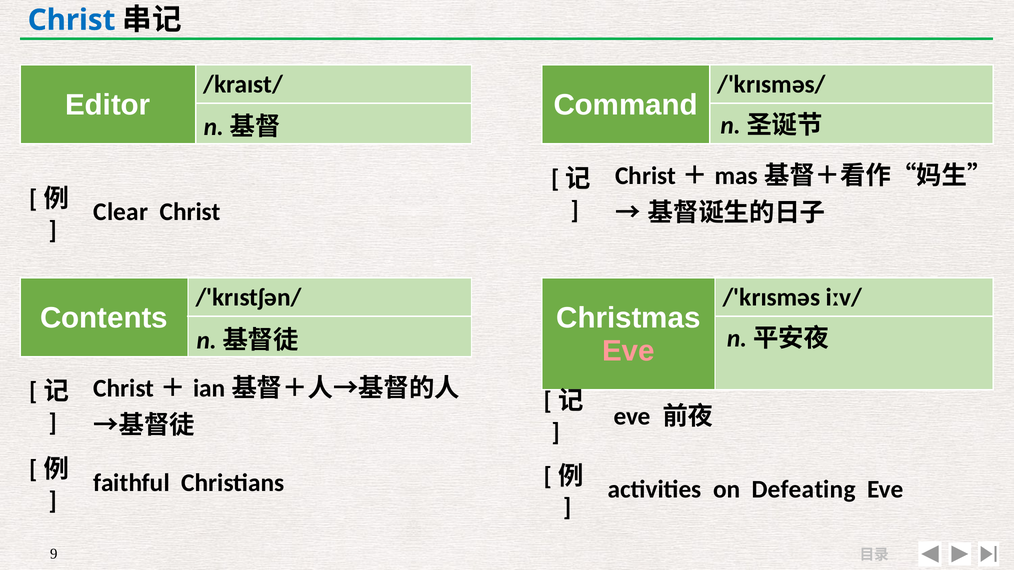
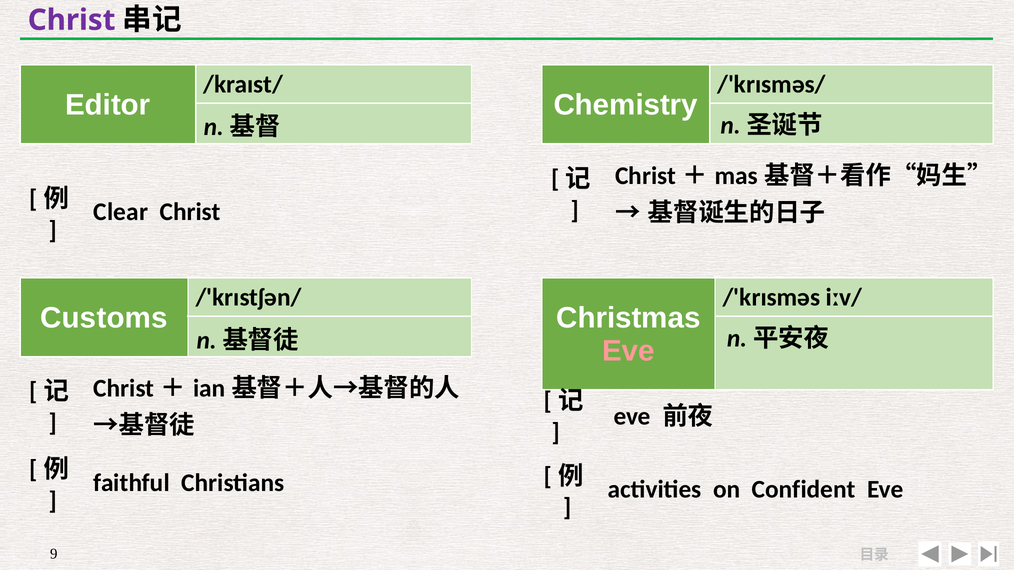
Christ colour: blue -> purple (72, 20)
Command: Command -> Chemistry (626, 105)
Contents: Contents -> Customs (104, 318)
Defeating: Defeating -> Confident (804, 490)
